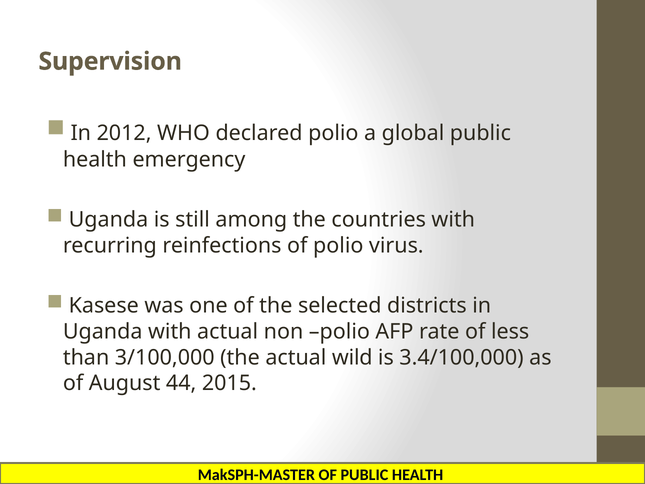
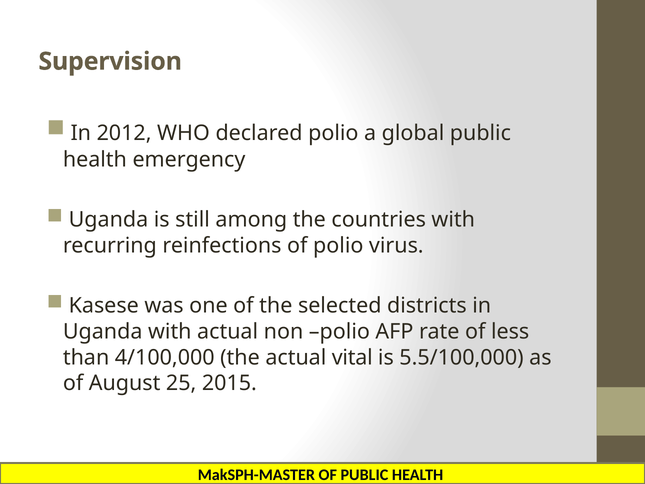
3/100,000: 3/100,000 -> 4/100,000 (165, 357)
wild: wild -> vital (352, 357)
3.4/100,000: 3.4/100,000 -> 5.5/100,000 (461, 357)
44: 44 -> 25 (181, 383)
